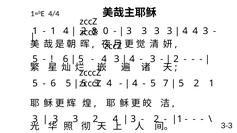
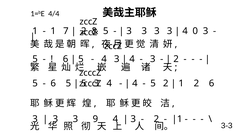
1 4: 4 -> 7 (66, 31)
0: 0 -> 5 (106, 31)
4 4: 4 -> 0 (195, 31)
5 7: 7 -> 2 (166, 84)
5: 5 -> 1 (181, 84)
2 1: 1 -> 6 (212, 84)
3 2: 2 -> 9 (95, 119)
